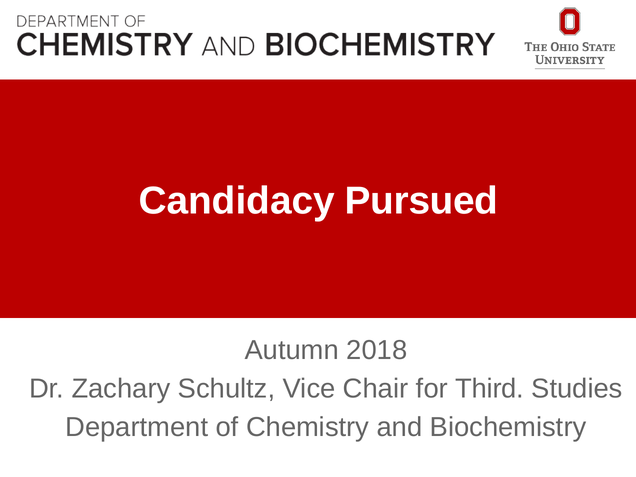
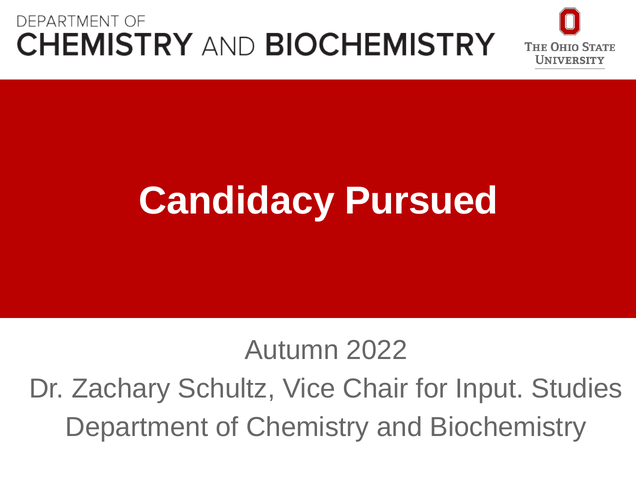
2018: 2018 -> 2022 (377, 350)
Third: Third -> Input (490, 389)
